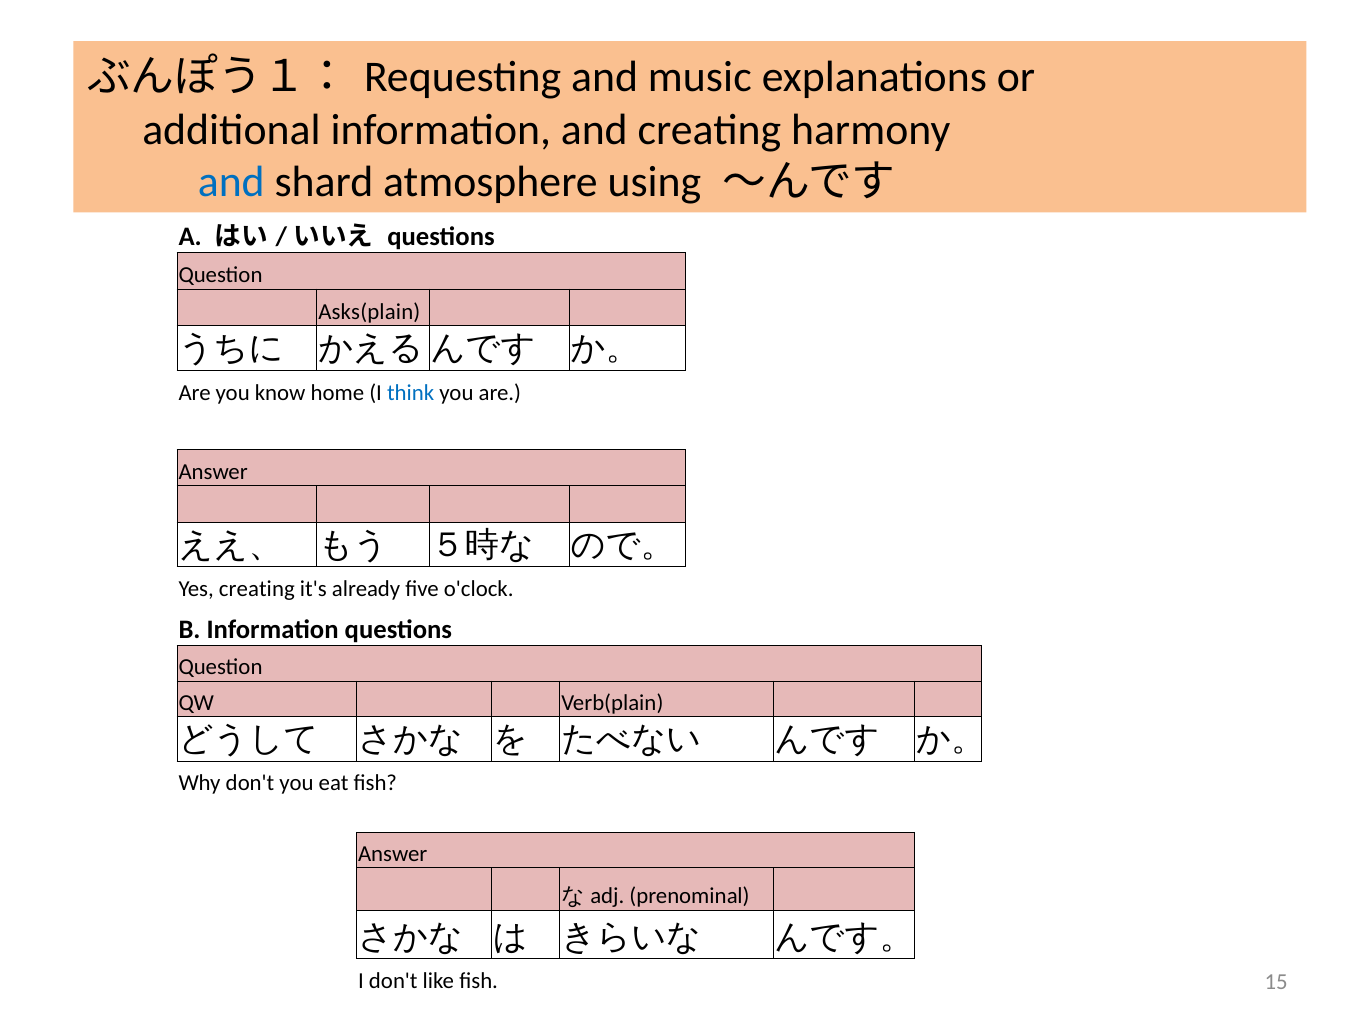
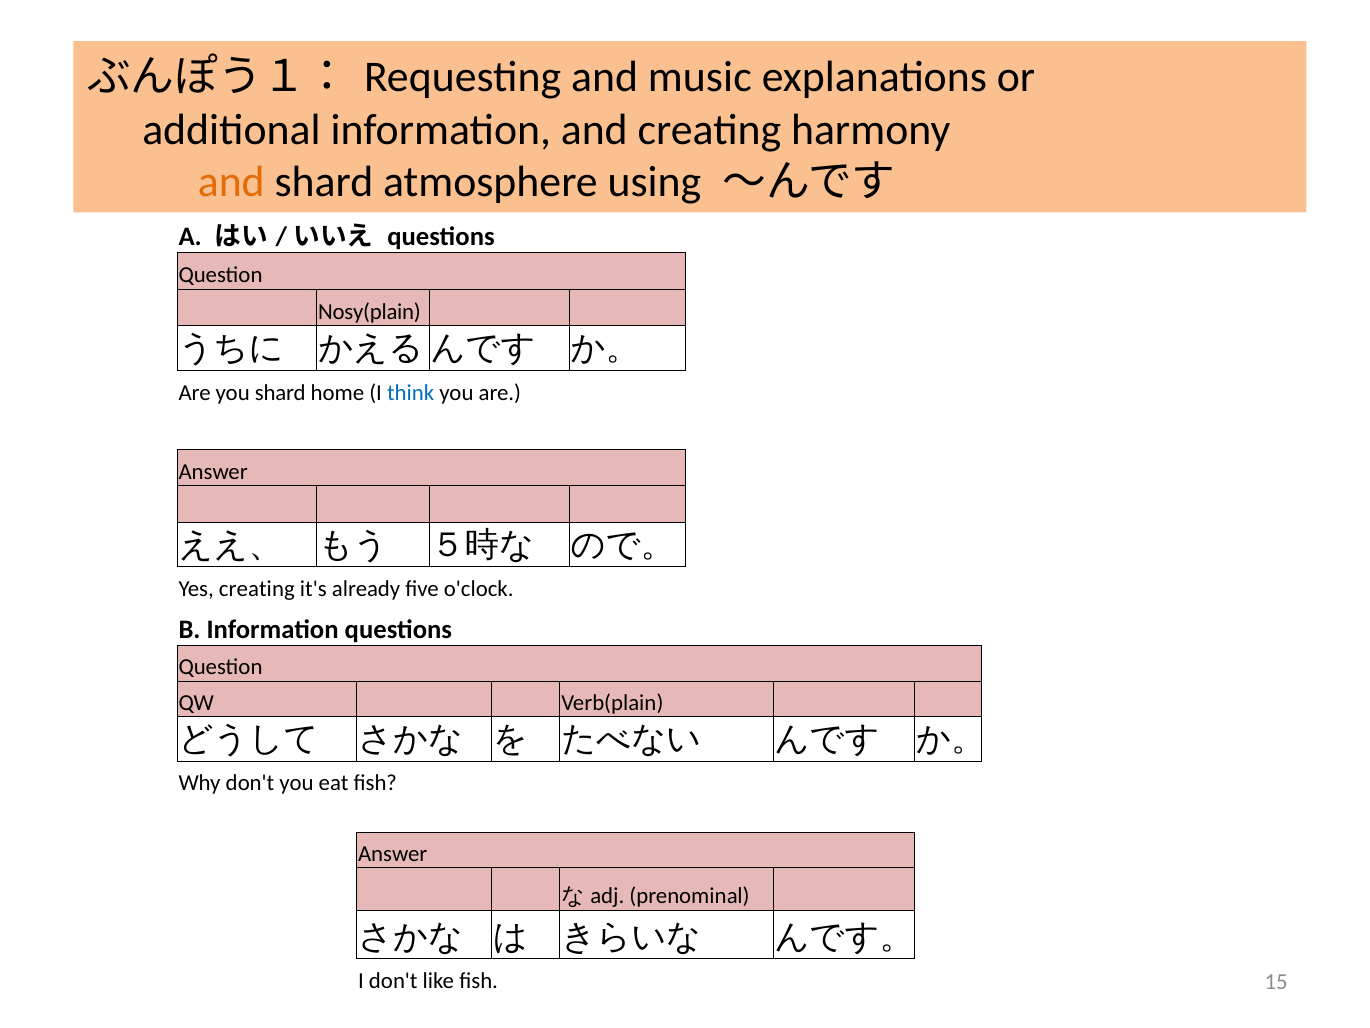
and colour: blue -> orange (231, 182)
Asks(plain: Asks(plain -> Nosy(plain (369, 312)
you know: know -> shard (280, 392)
